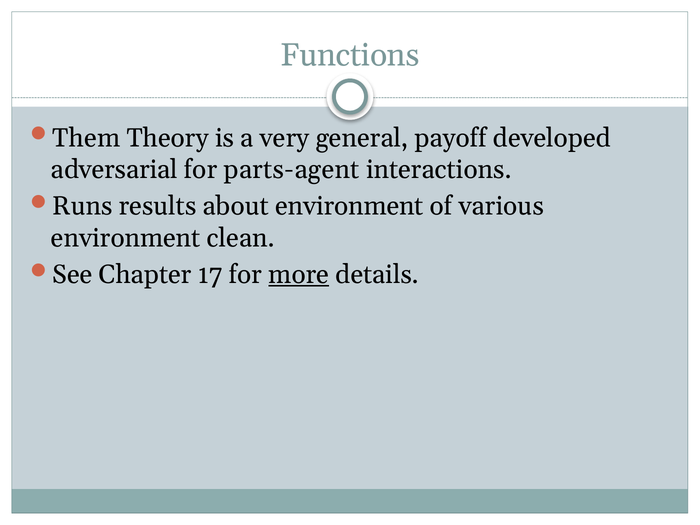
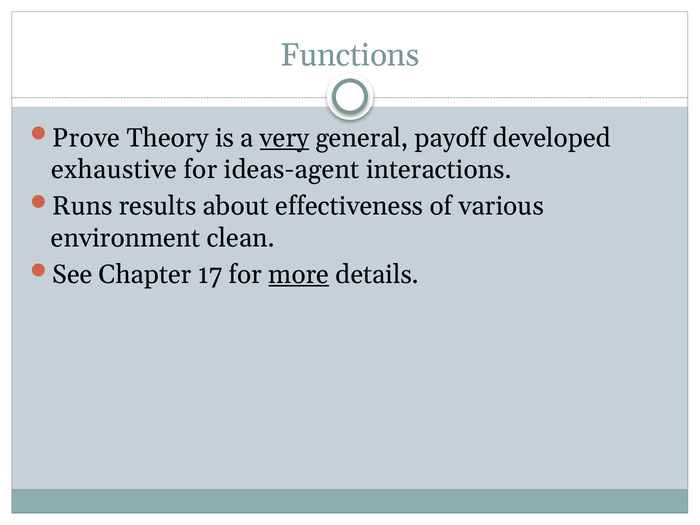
Them: Them -> Prove (86, 138)
very underline: none -> present (285, 138)
adversarial: adversarial -> exhaustive (114, 170)
parts-agent: parts-agent -> ideas-agent (292, 170)
about environment: environment -> effectiveness (349, 206)
